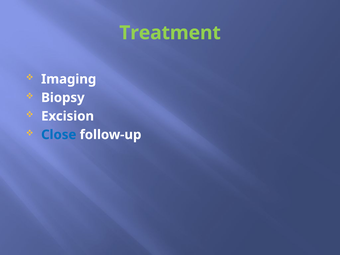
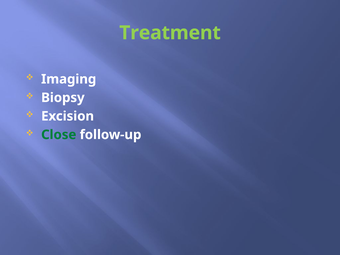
Close colour: blue -> green (59, 135)
